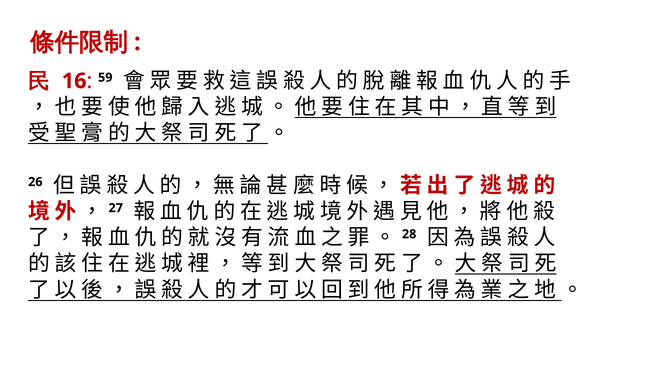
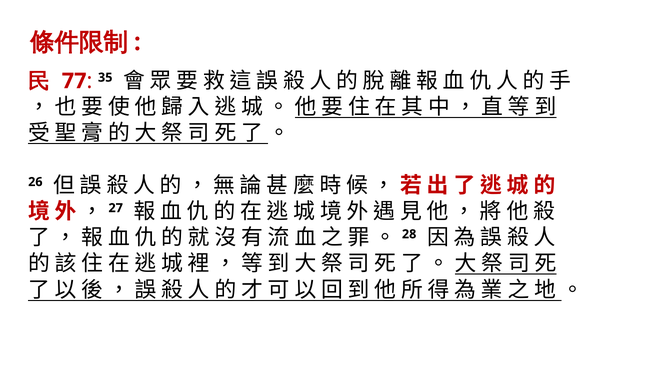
16: 16 -> 77 (74, 81)
59: 59 -> 35 (105, 78)
